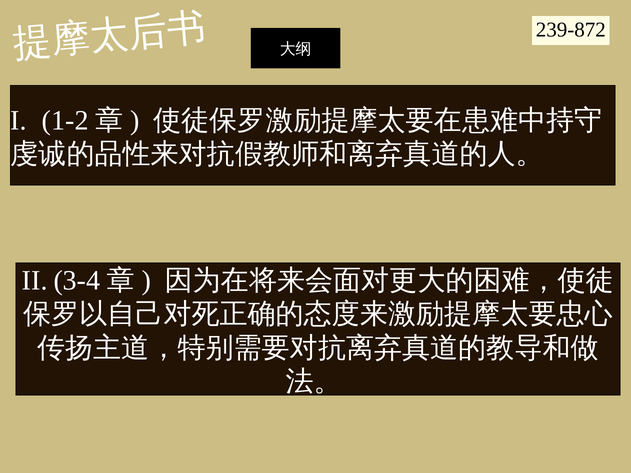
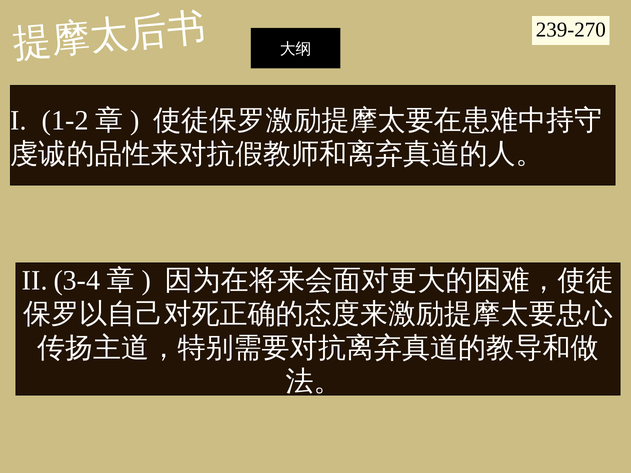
239-872: 239-872 -> 239-270 (571, 30)
